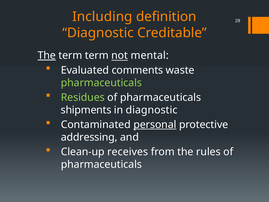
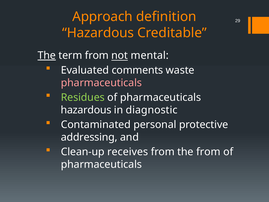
Including: Including -> Approach (103, 17)
Diagnostic: Diagnostic -> Hazardous (98, 33)
term term: term -> from (97, 55)
pharmaceuticals colour: light green -> pink (101, 83)
shipments: shipments -> hazardous (86, 110)
personal underline: present -> none (155, 125)
the rules: rules -> from (208, 152)
